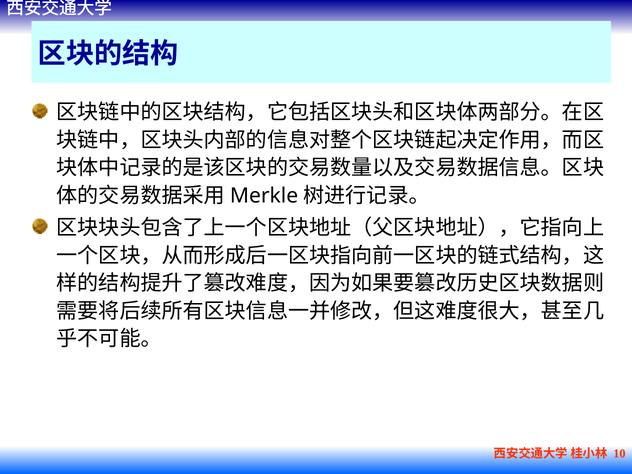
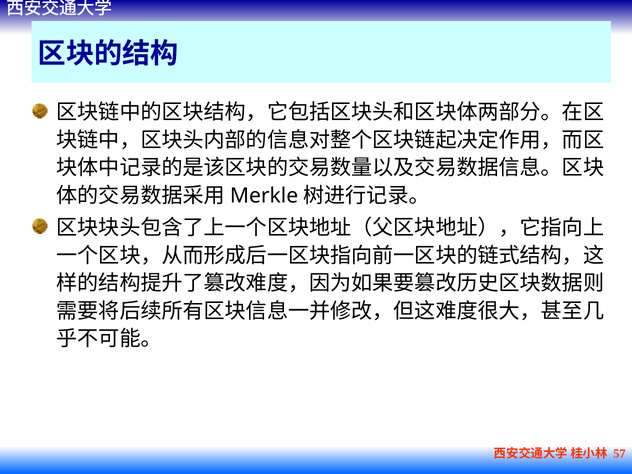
10: 10 -> 57 (620, 454)
